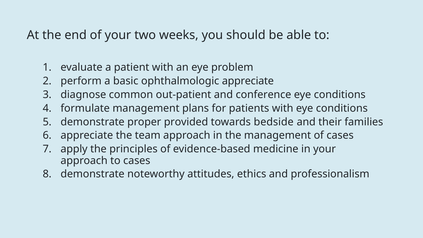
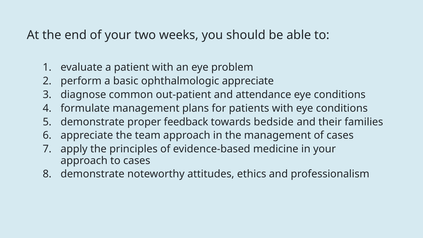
conference: conference -> attendance (263, 95)
provided: provided -> feedback (186, 122)
